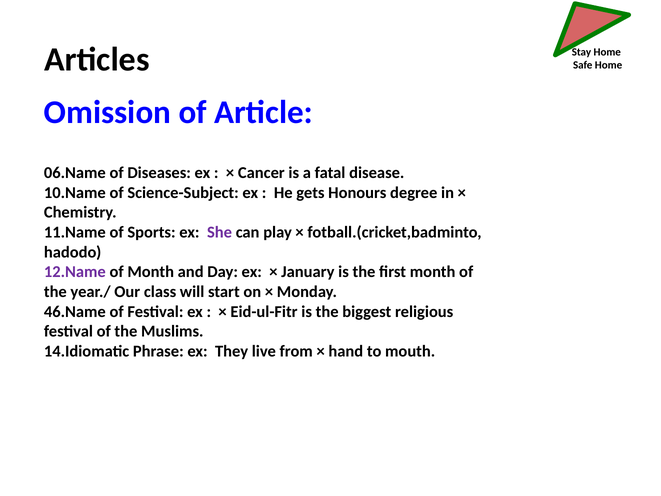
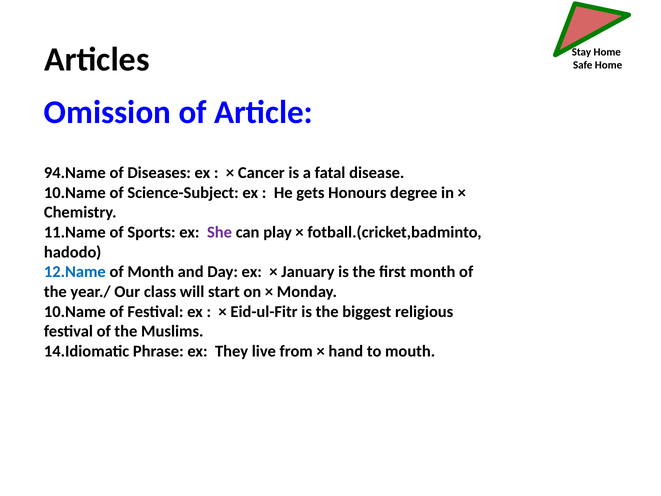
06.Name: 06.Name -> 94.Name (75, 173)
12.Name colour: purple -> blue (75, 272)
46.Name: 46.Name -> 10.Name (75, 312)
